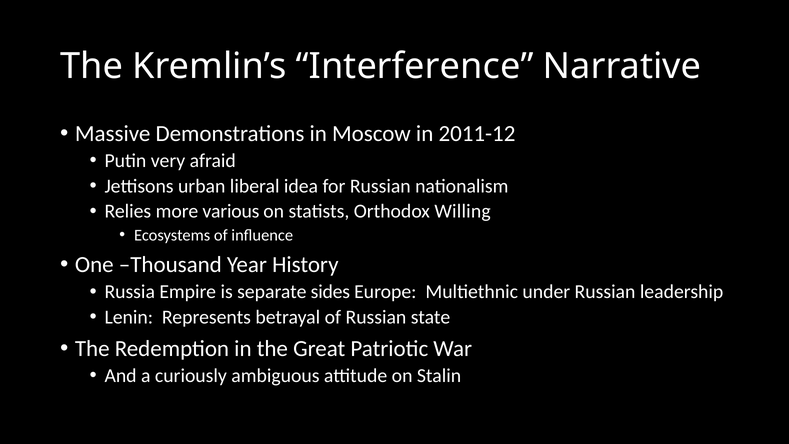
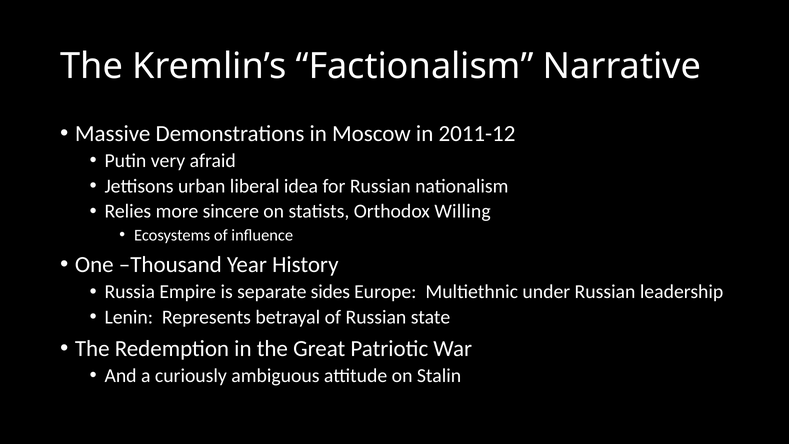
Interference: Interference -> Factionalism (415, 66)
various: various -> sincere (231, 211)
